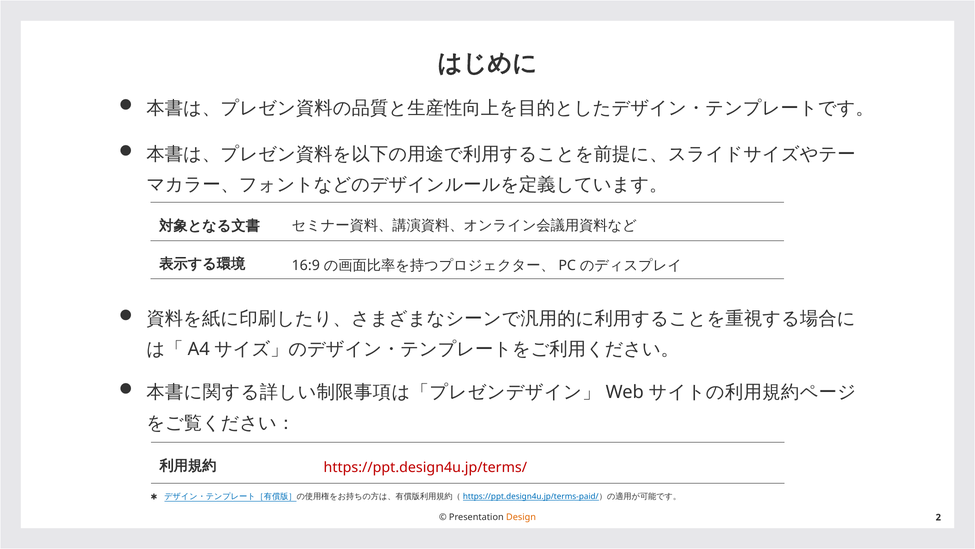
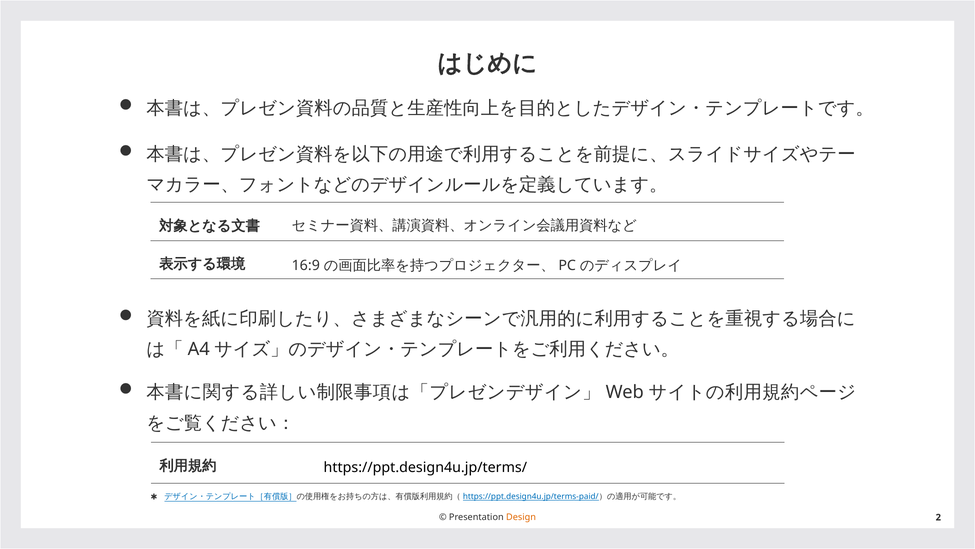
https://ppt.design4u.jp/terms/ colour: red -> black (425, 467)
